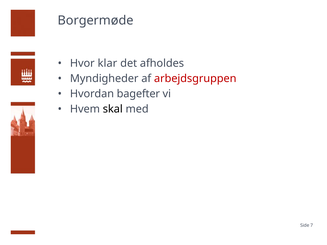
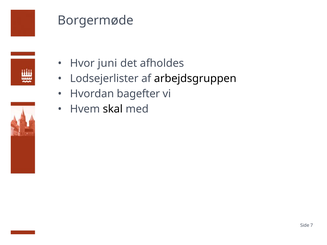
klar: klar -> juni (107, 63)
Myndigheder: Myndigheder -> Lodsejerlister (104, 79)
arbejdsgruppen colour: red -> black (195, 79)
